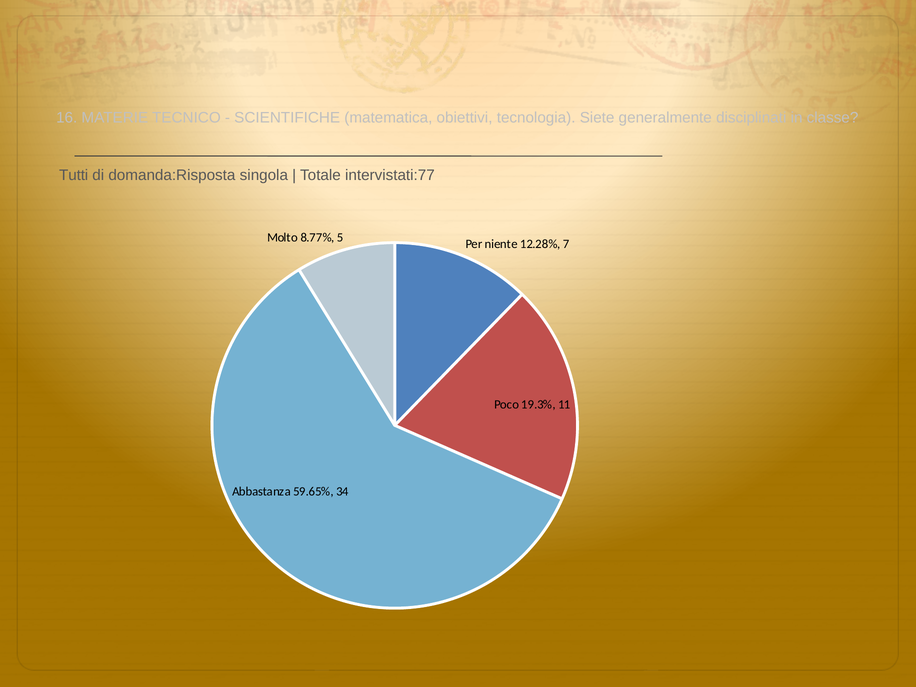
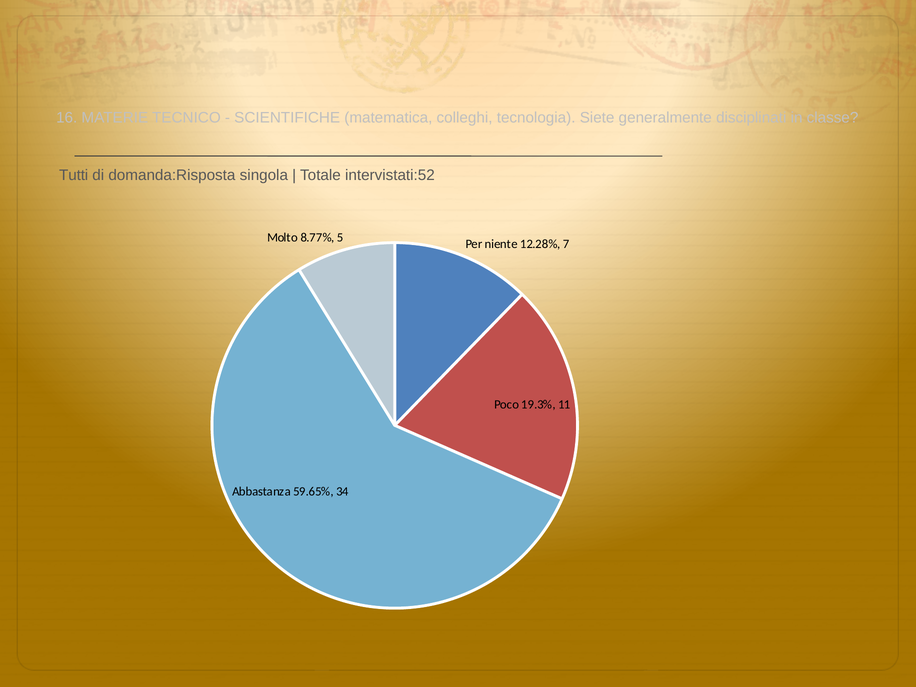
obiettivi: obiettivi -> colleghi (465, 118)
intervistati:77: intervistati:77 -> intervistati:52 (390, 175)
